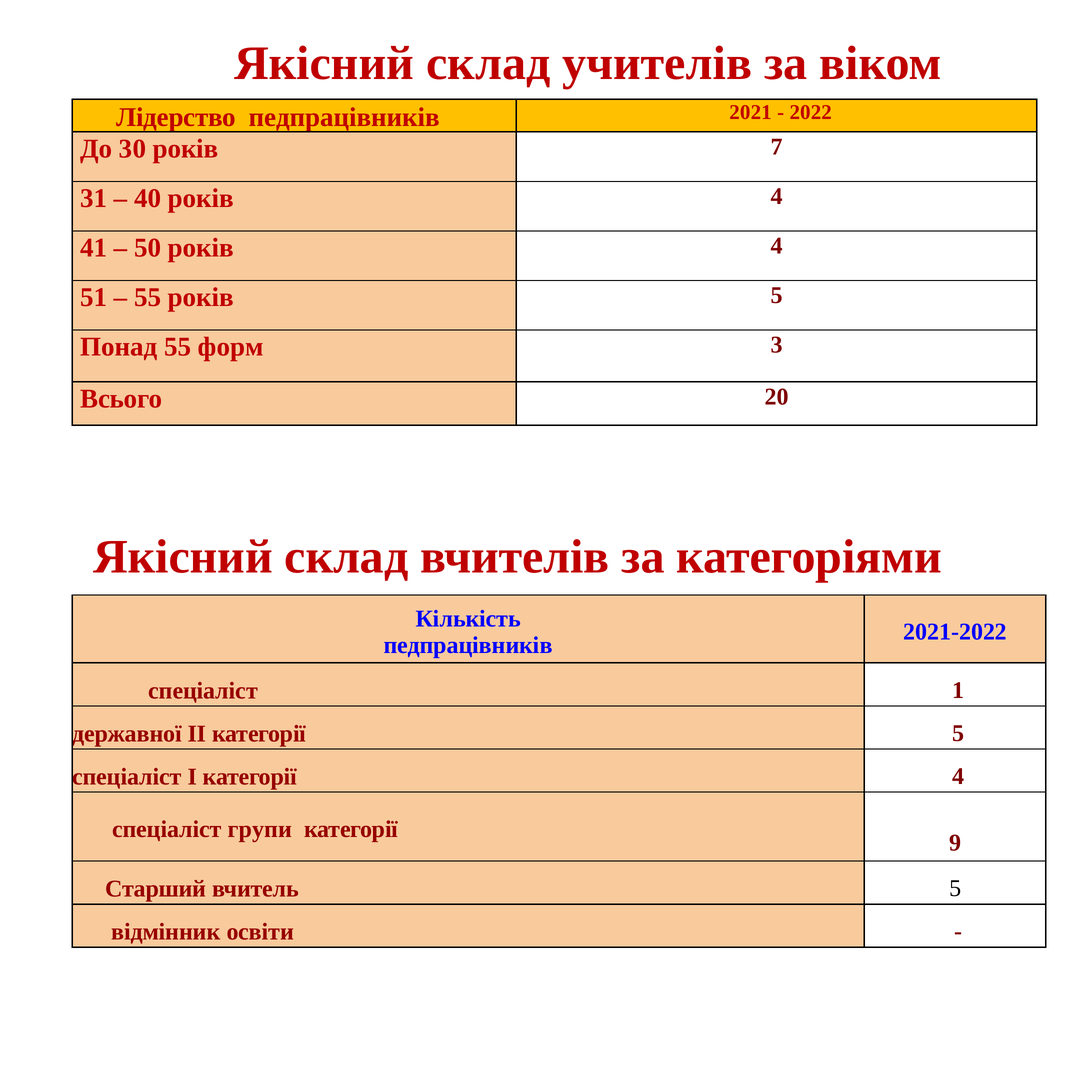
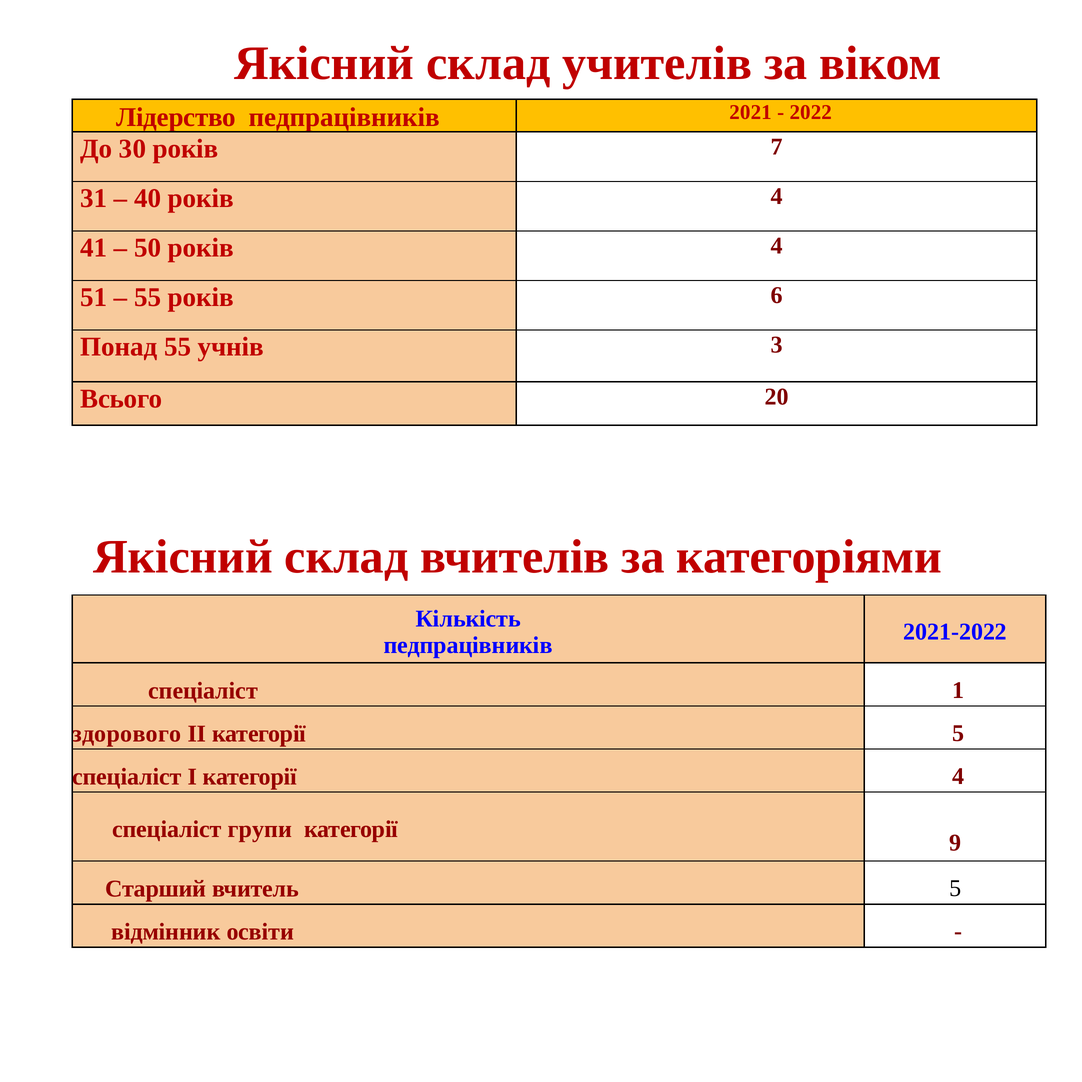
років 5: 5 -> 6 (777, 296)
форм: форм -> учнів (231, 347)
державної: державної -> здорового (127, 734)
